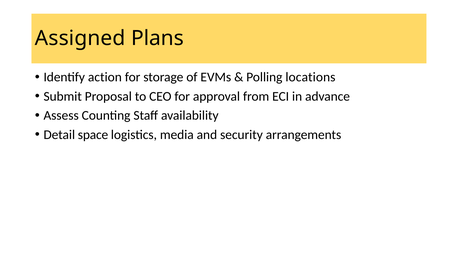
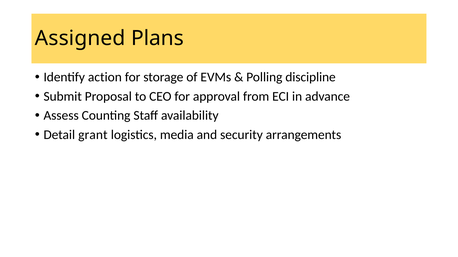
locations: locations -> discipline (311, 77)
space: space -> grant (93, 135)
